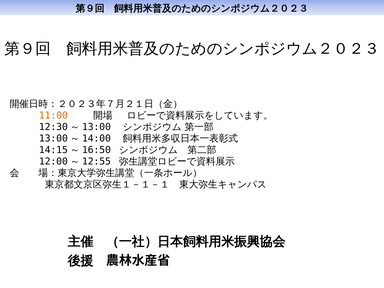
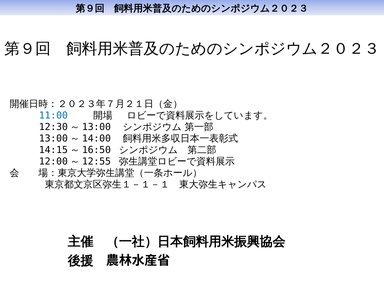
11:00 colour: orange -> blue (53, 115)
